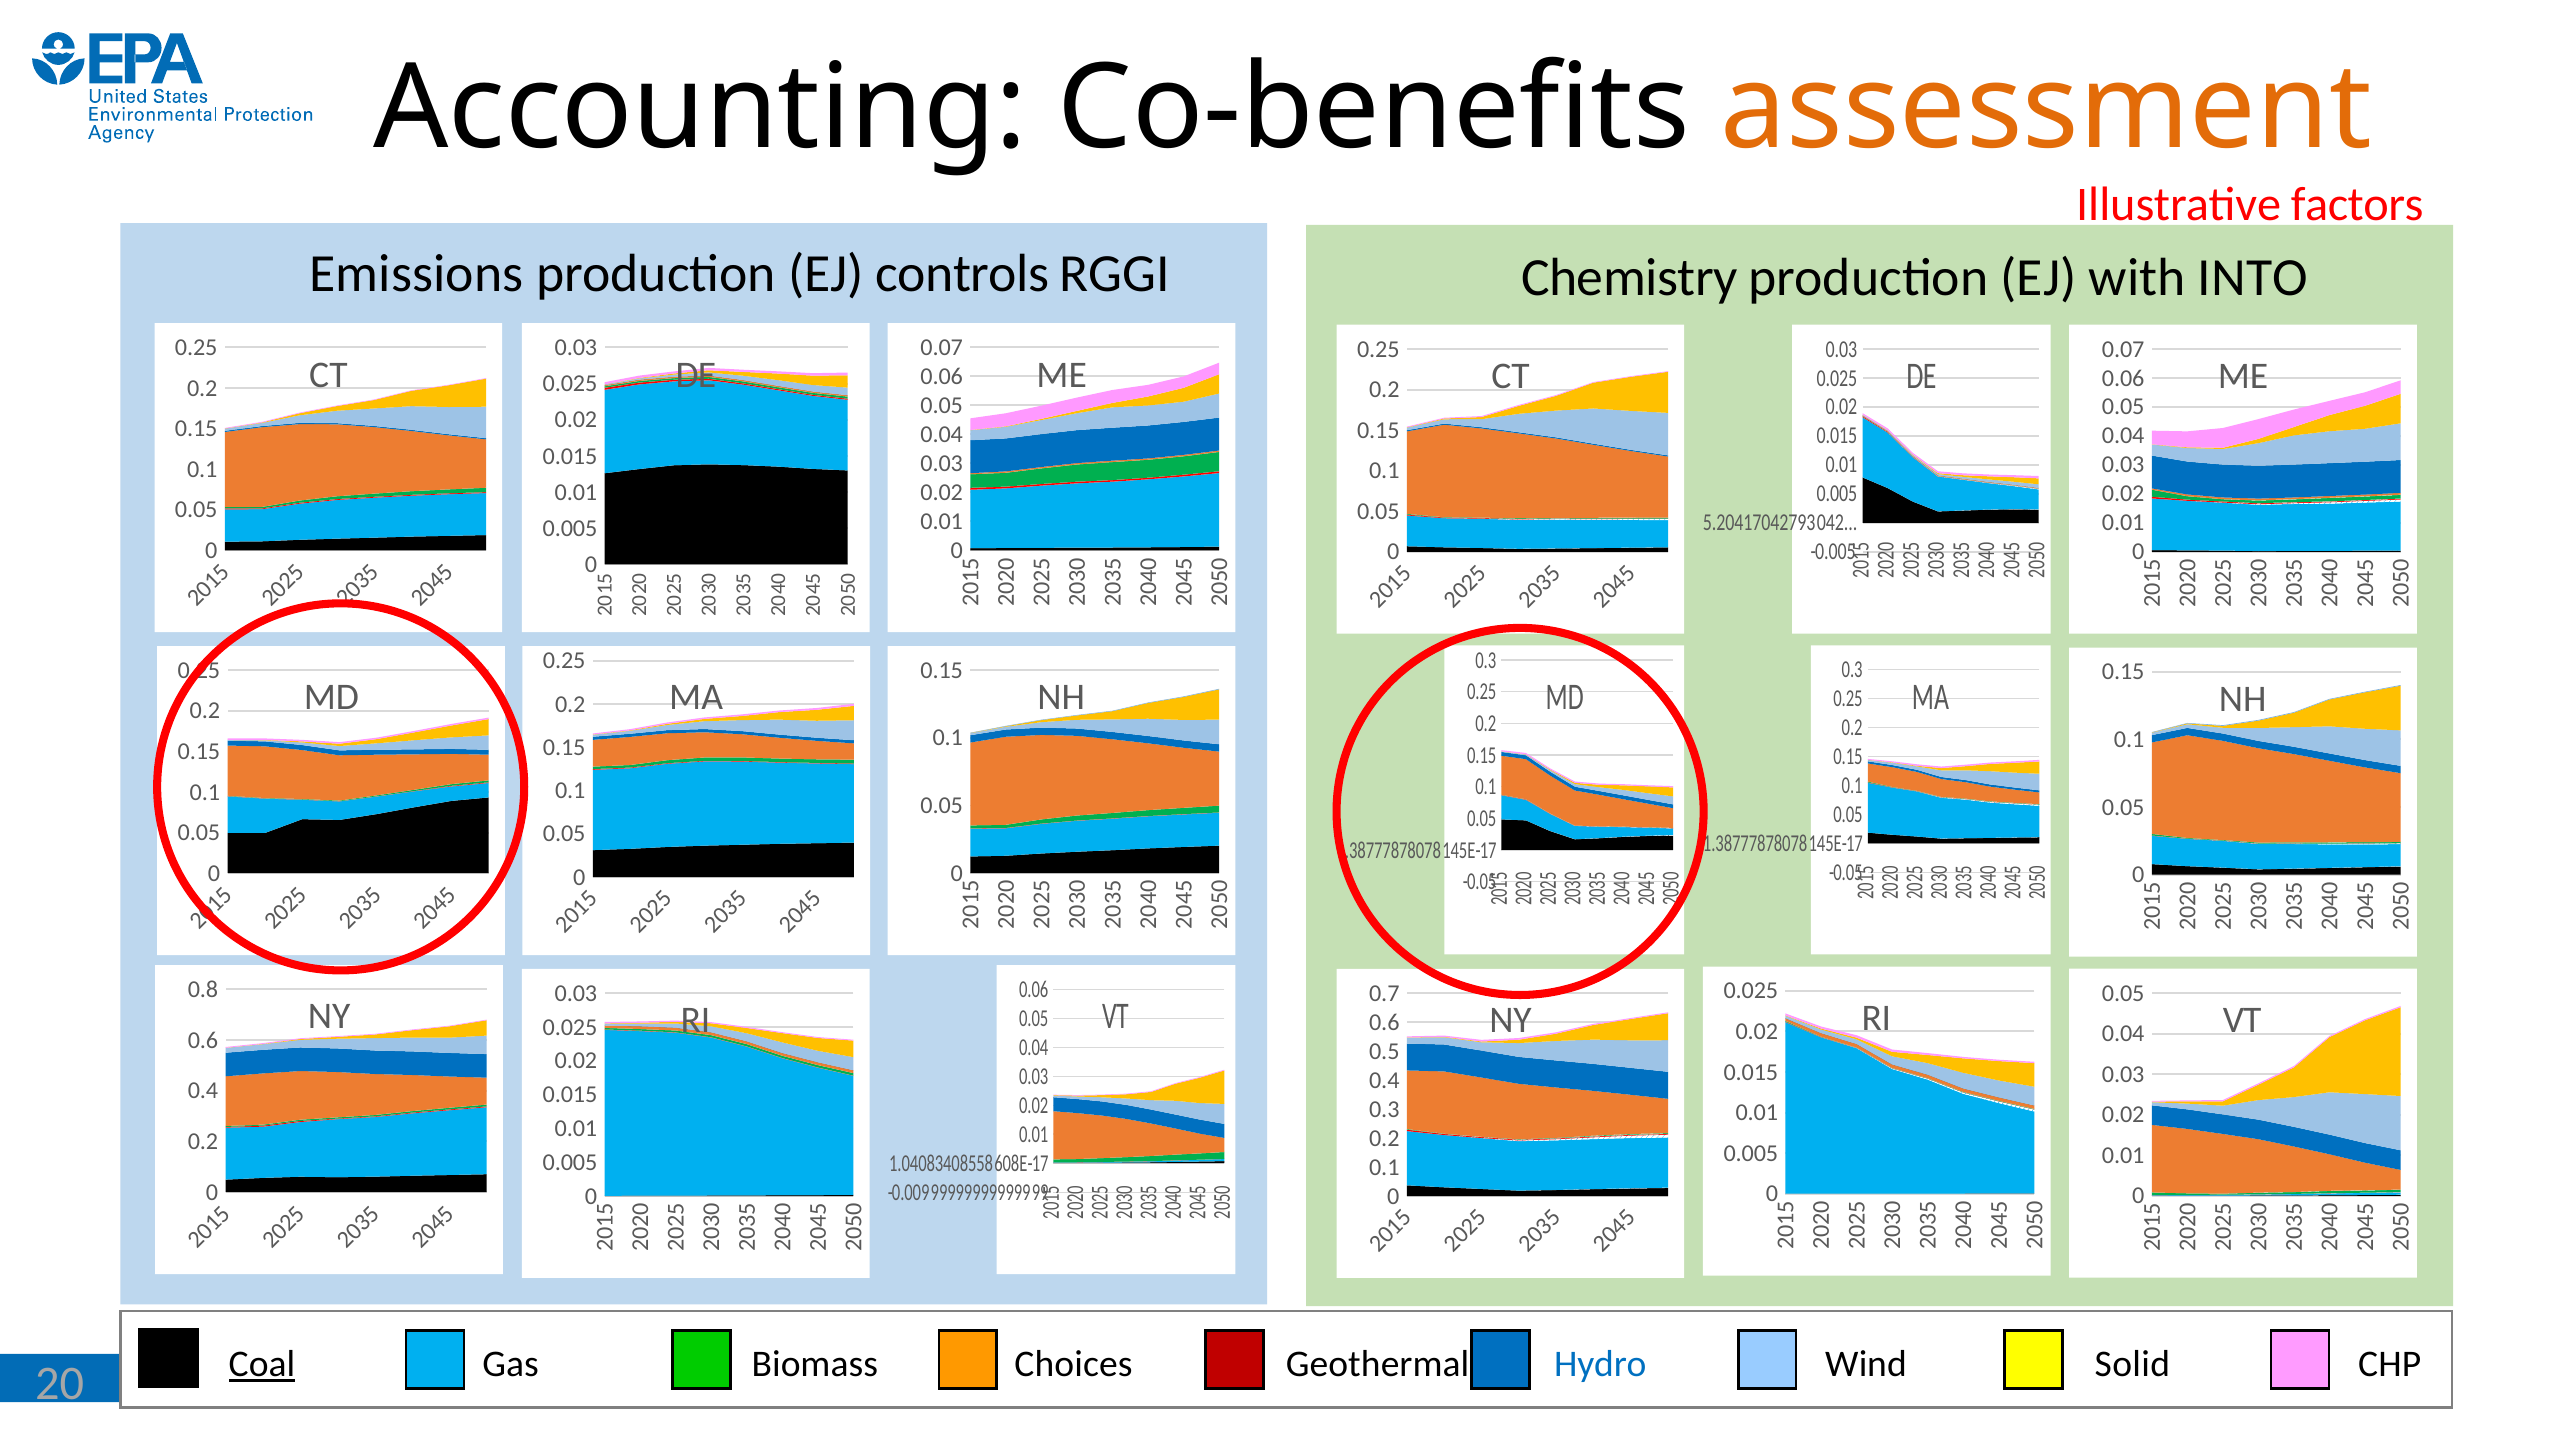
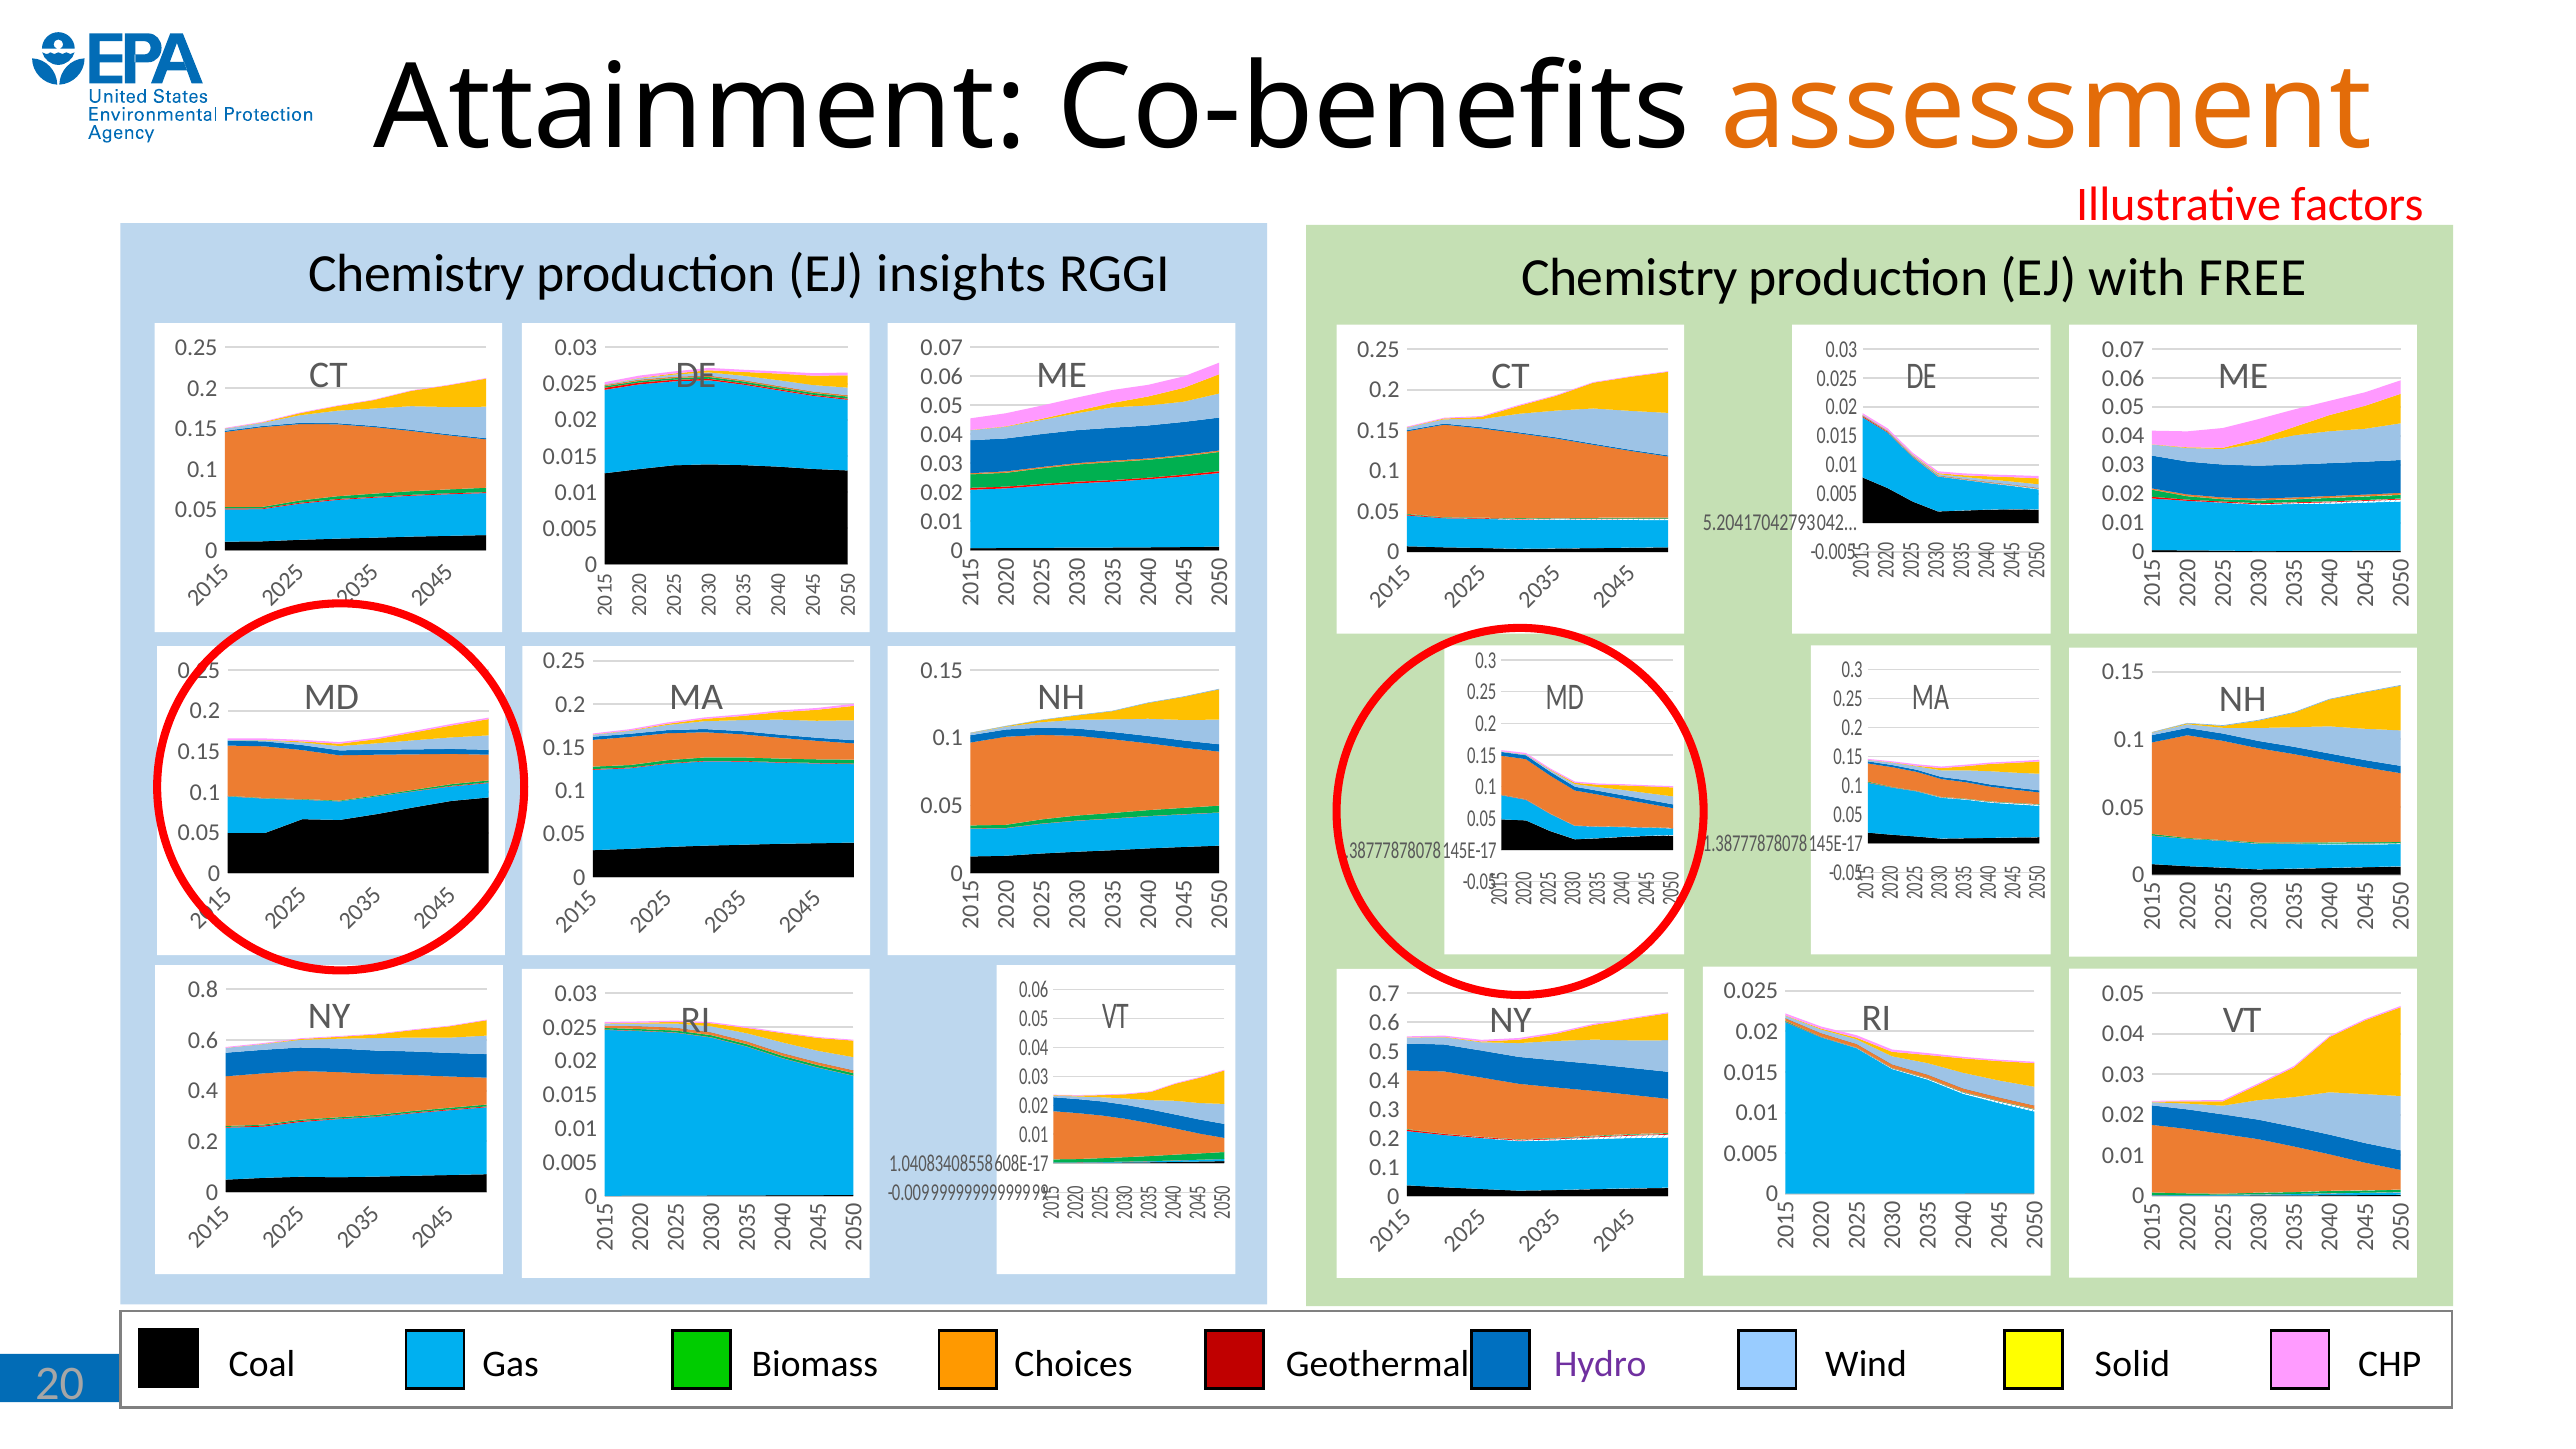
Accounting: Accounting -> Attainment (700, 108)
Emissions: Emissions -> Chemistry (417, 274)
controls: controls -> insights (962, 274)
INTO: INTO -> FREE (2253, 278)
Coal underline: present -> none (262, 1364)
Hydro colour: blue -> purple (1600, 1364)
